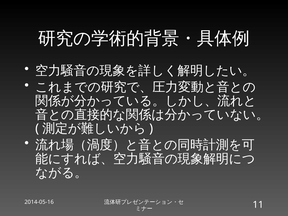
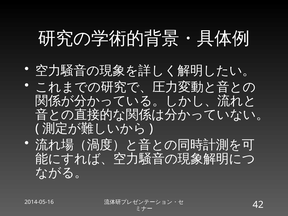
11: 11 -> 42 (258, 205)
